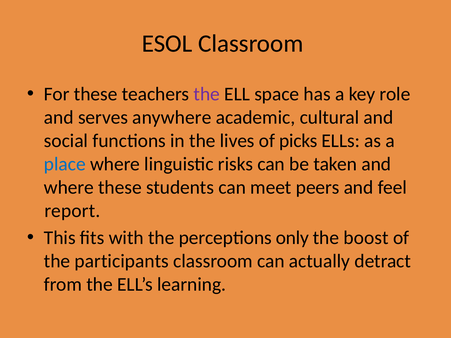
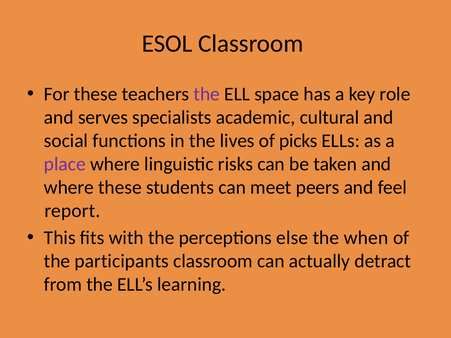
anywhere: anywhere -> specialists (172, 118)
place colour: blue -> purple (65, 164)
only: only -> else (292, 238)
boost: boost -> when (366, 238)
